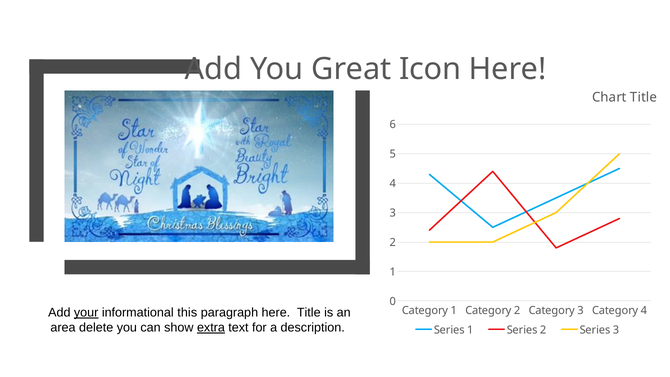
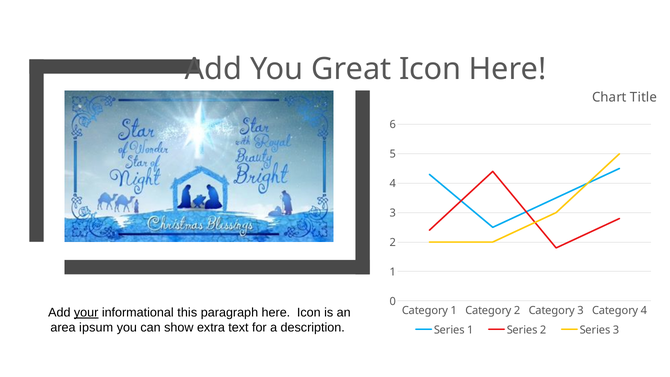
here Title: Title -> Icon (309, 312)
delete: delete -> ipsum (96, 327)
extra underline: present -> none (211, 327)
